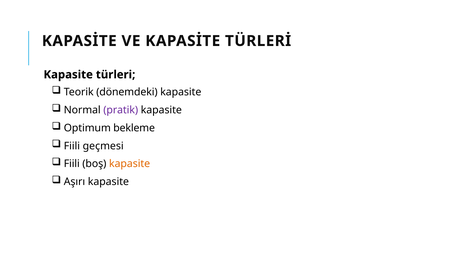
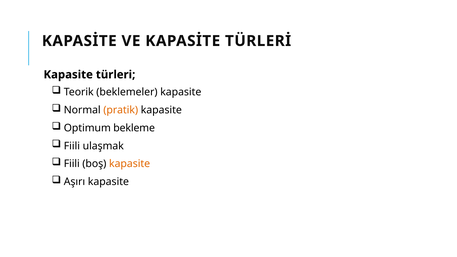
dönemdeki: dönemdeki -> beklemeler (127, 92)
pratik colour: purple -> orange (121, 110)
geçmesi: geçmesi -> ulaşmak (103, 146)
